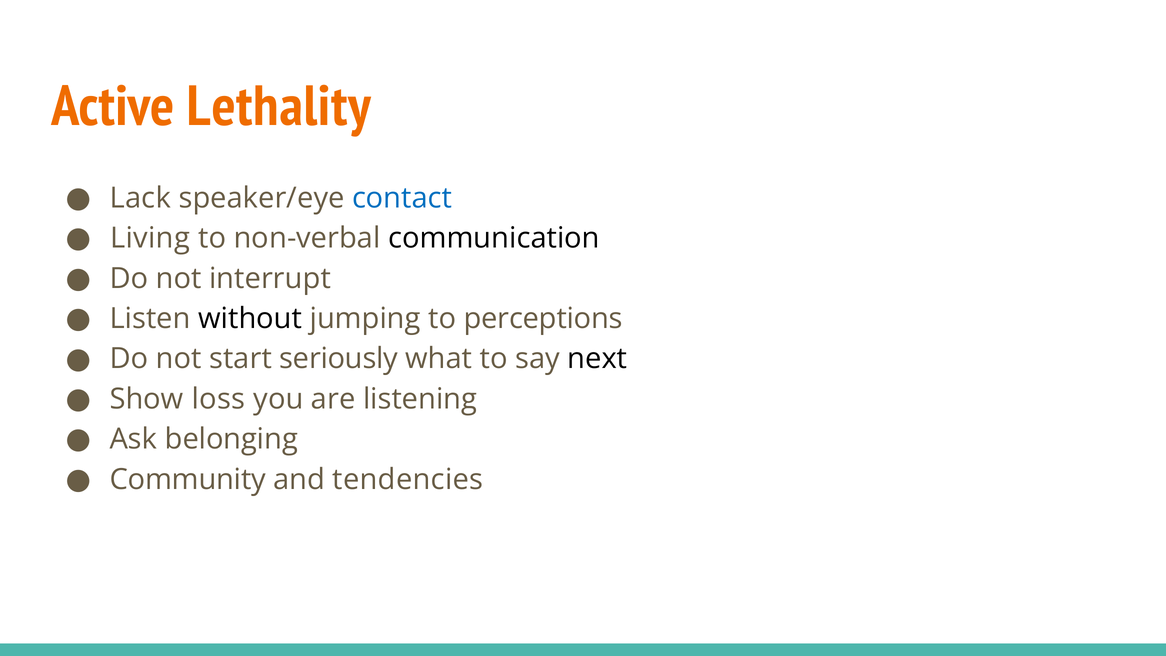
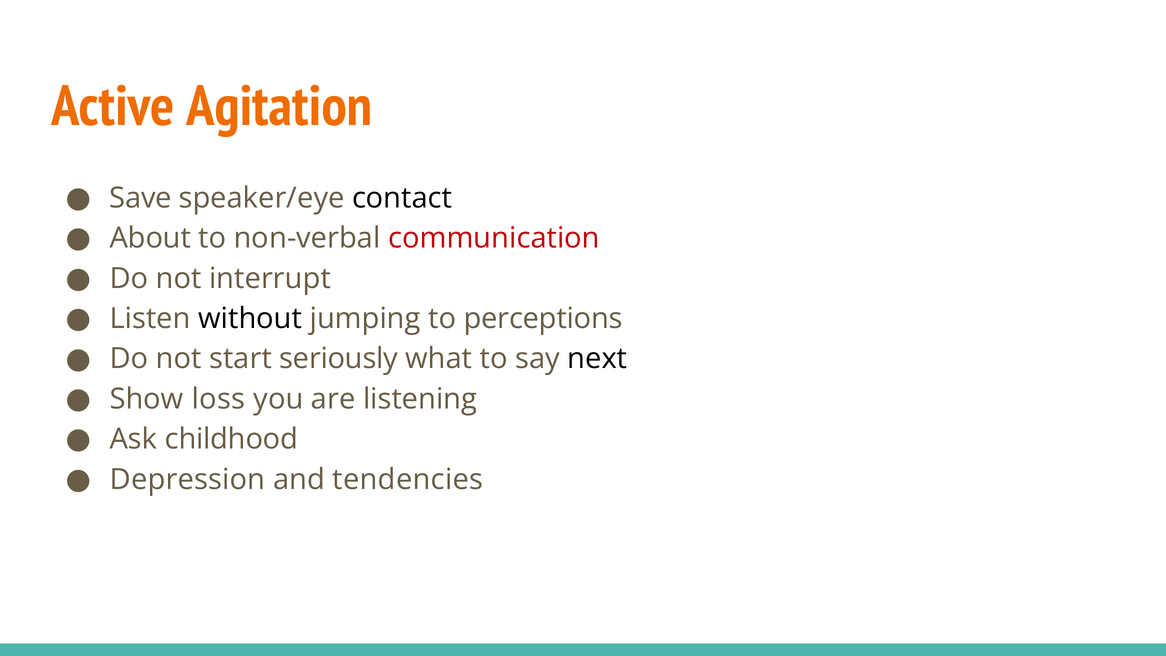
Lethality: Lethality -> Agitation (279, 106)
Lack: Lack -> Save (141, 198)
contact colour: blue -> black (402, 198)
Living: Living -> About (150, 238)
communication colour: black -> red (494, 238)
belonging: belonging -> childhood (231, 439)
Community: Community -> Depression (188, 479)
